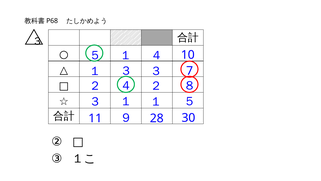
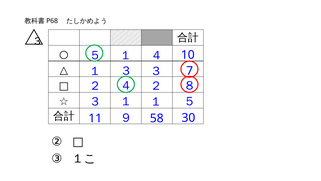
28: 28 -> 58 (157, 118)
